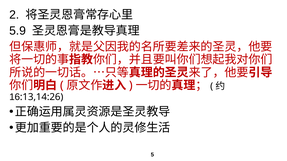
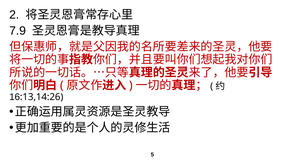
5.9: 5.9 -> 7.9 (18, 31)
